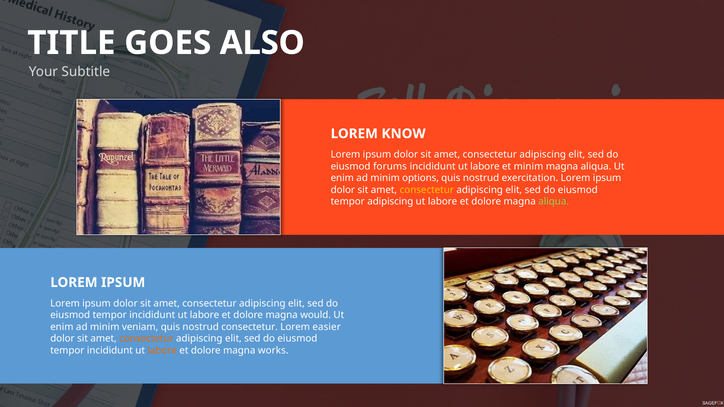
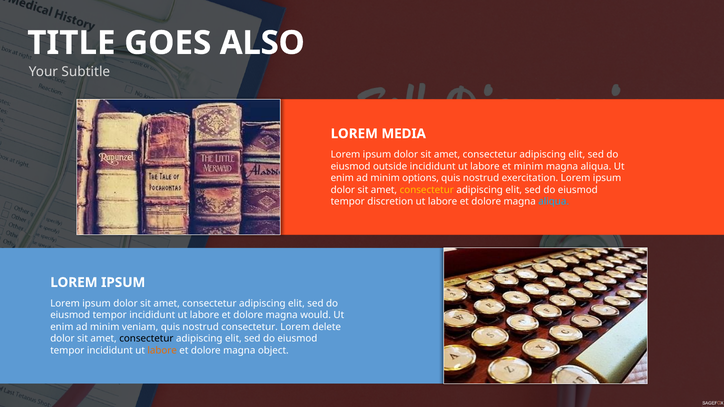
KNOW: KNOW -> MEDIA (404, 134)
forums: forums -> outside (390, 167)
tempor adipiscing: adipiscing -> discretion (390, 202)
aliqua colour: light green -> light blue (554, 202)
easier: easier -> delete (327, 327)
consectetur colour: orange -> black (146, 339)
works: works -> object (273, 351)
